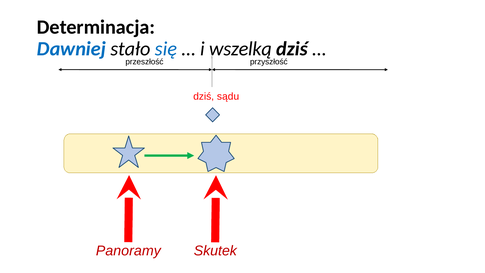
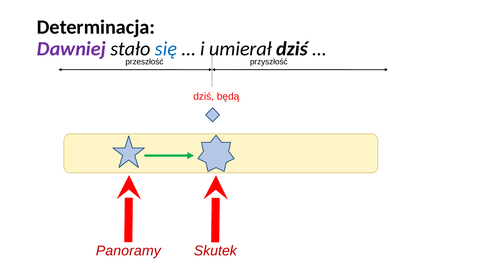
Dawniej colour: blue -> purple (71, 49)
wszelką: wszelką -> umierał (241, 49)
sądu: sądu -> będą (228, 97)
